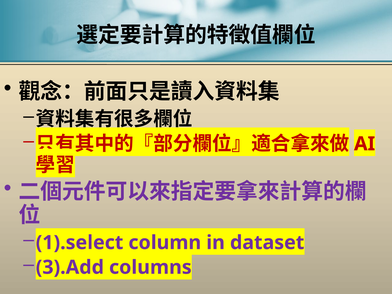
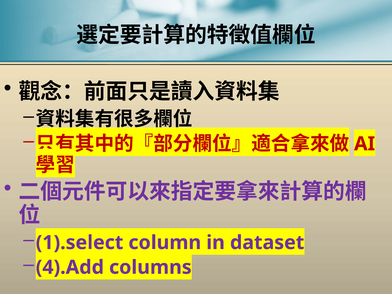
3).Add: 3).Add -> 4).Add (70, 267)
